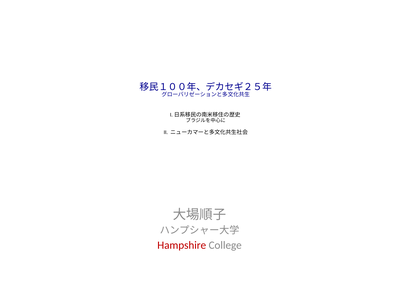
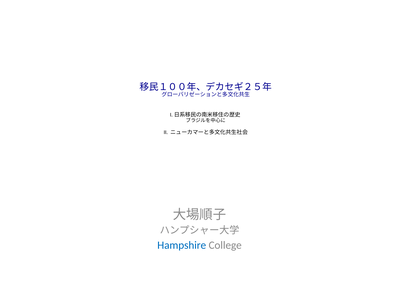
Hampshire colour: red -> blue (182, 245)
